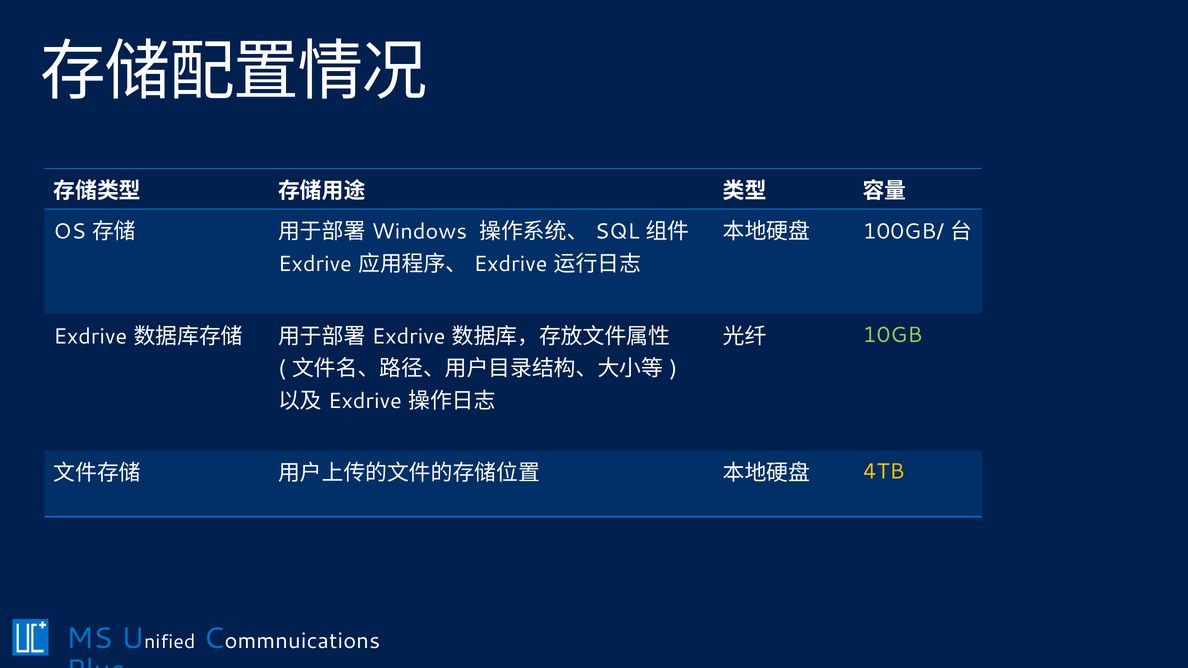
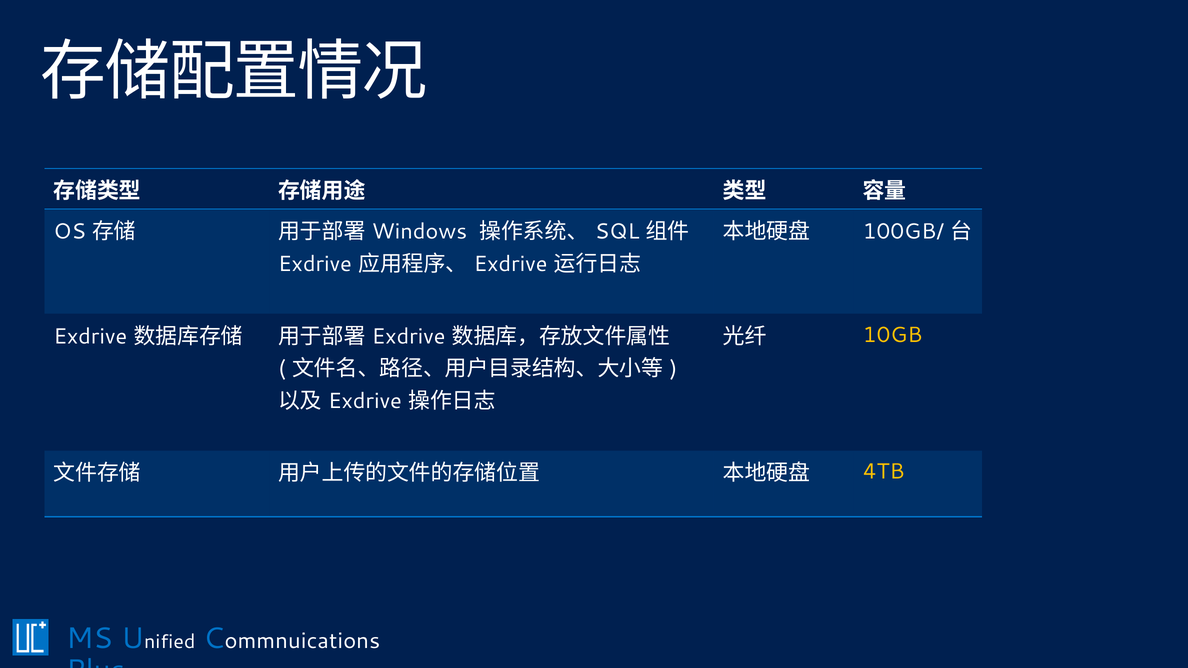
10GB colour: light green -> yellow (893, 335)
